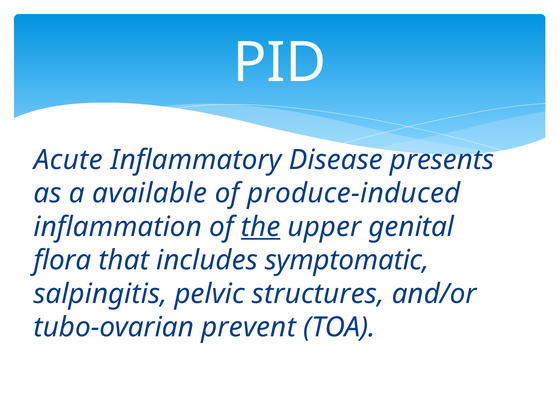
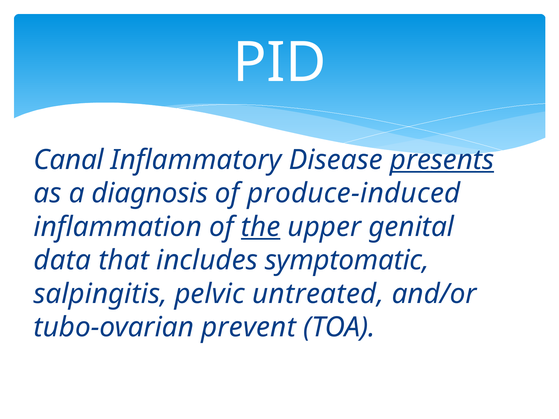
Acute: Acute -> Canal (69, 160)
presents underline: none -> present (442, 160)
available: available -> diagnosis (150, 193)
flora: flora -> data (62, 261)
structures: structures -> untreated (318, 294)
